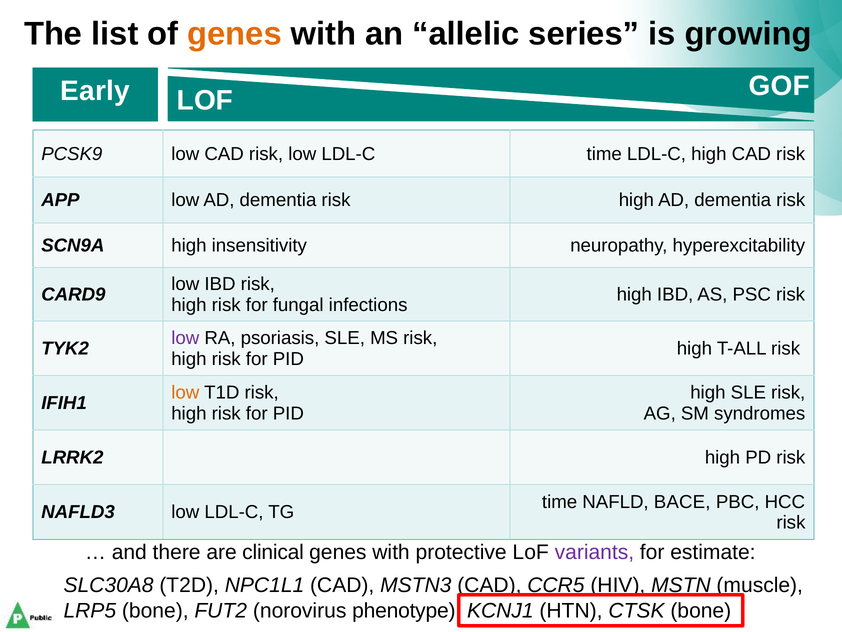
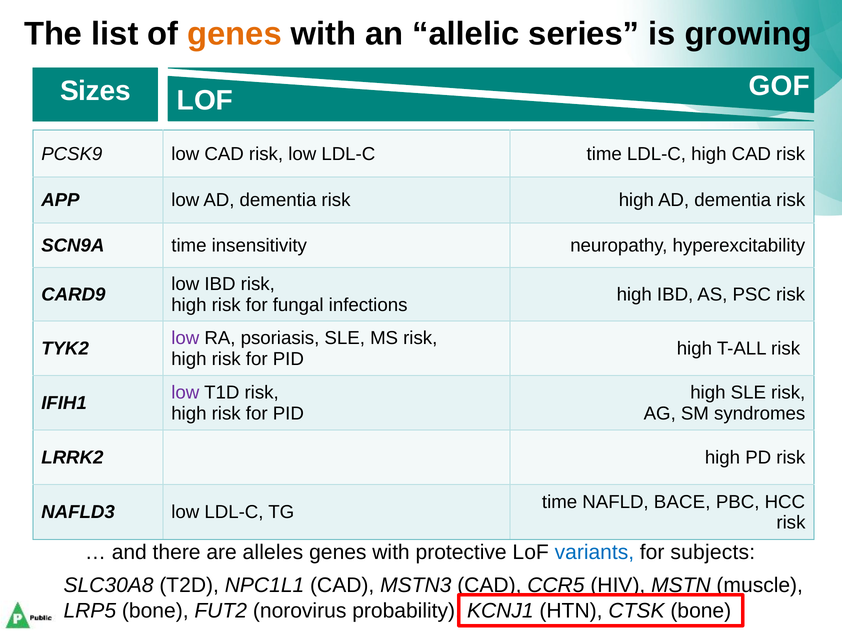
Early: Early -> Sizes (95, 91)
SCN9A high: high -> time (189, 245)
low colour: orange -> purple (185, 392)
clinical: clinical -> alleles (273, 552)
variants colour: purple -> blue (594, 552)
estimate: estimate -> subjects (713, 552)
phenotype: phenotype -> probability (407, 610)
